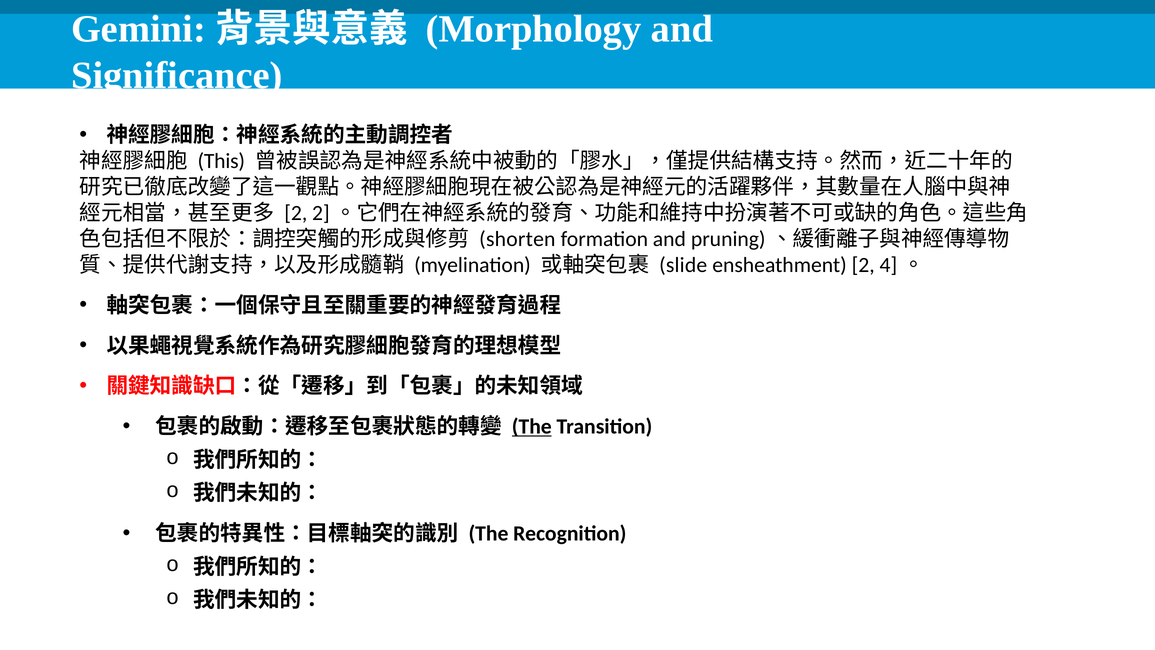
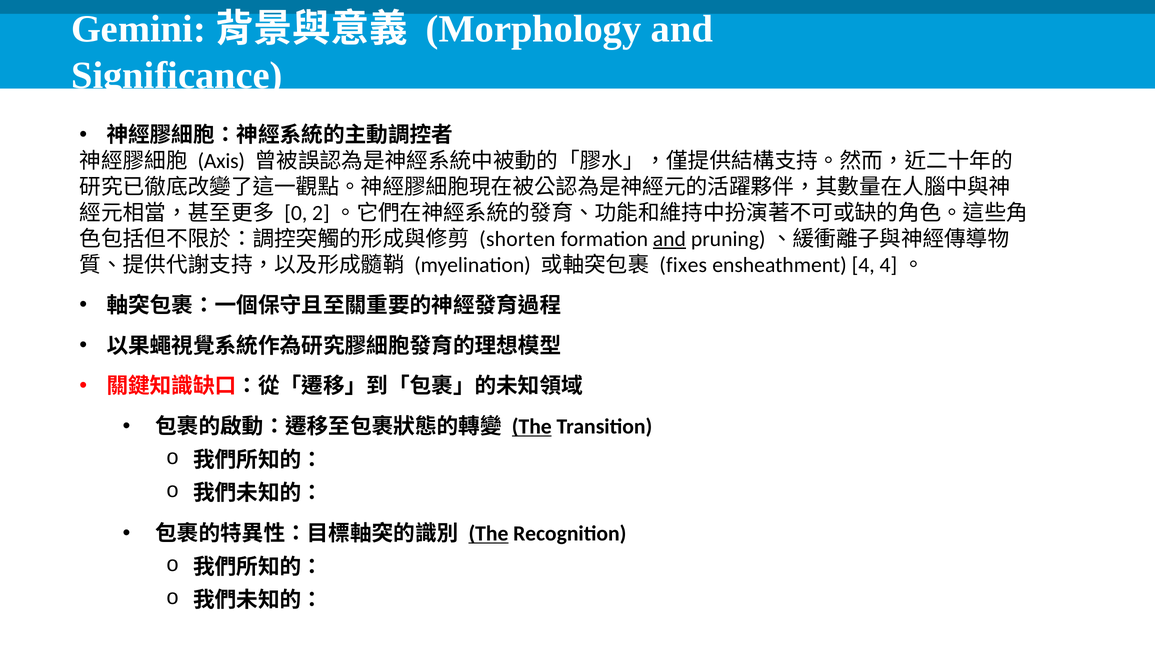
This: This -> Axis (221, 161)
2: 2 -> 0 (296, 213)
and underline: none -> present (669, 239)
slide: slide -> fixes (683, 265)
ensheathment 2: 2 -> 4 (863, 265)
The underline: none -> present (488, 533)
